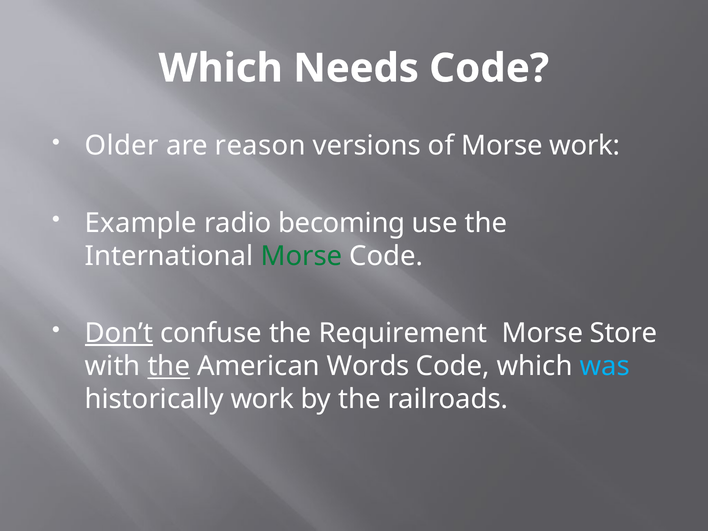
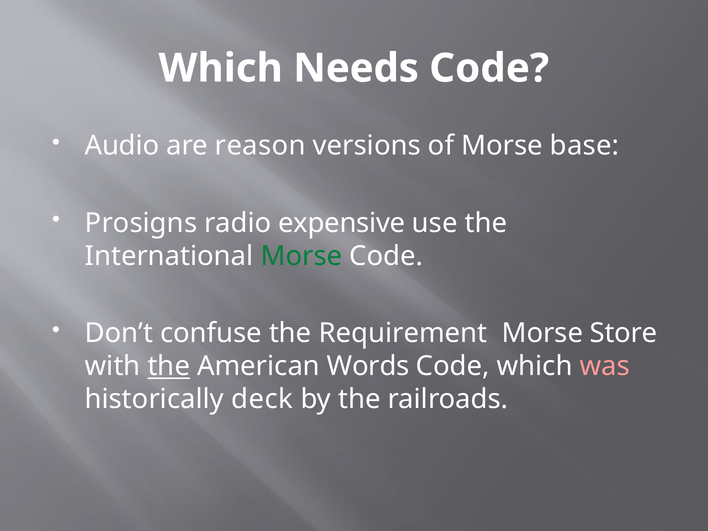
Older: Older -> Audio (122, 146)
Morse work: work -> base (585, 146)
Example: Example -> Prosigns (141, 223)
becoming: becoming -> expensive (342, 223)
Don’t underline: present -> none (119, 333)
was colour: light blue -> pink (605, 366)
historically work: work -> deck (262, 399)
